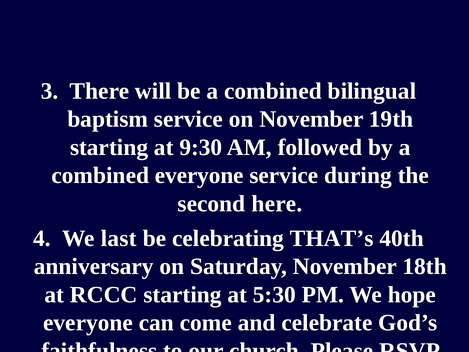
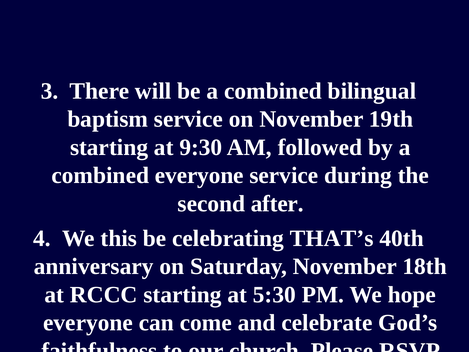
here: here -> after (277, 204)
last: last -> this (119, 238)
